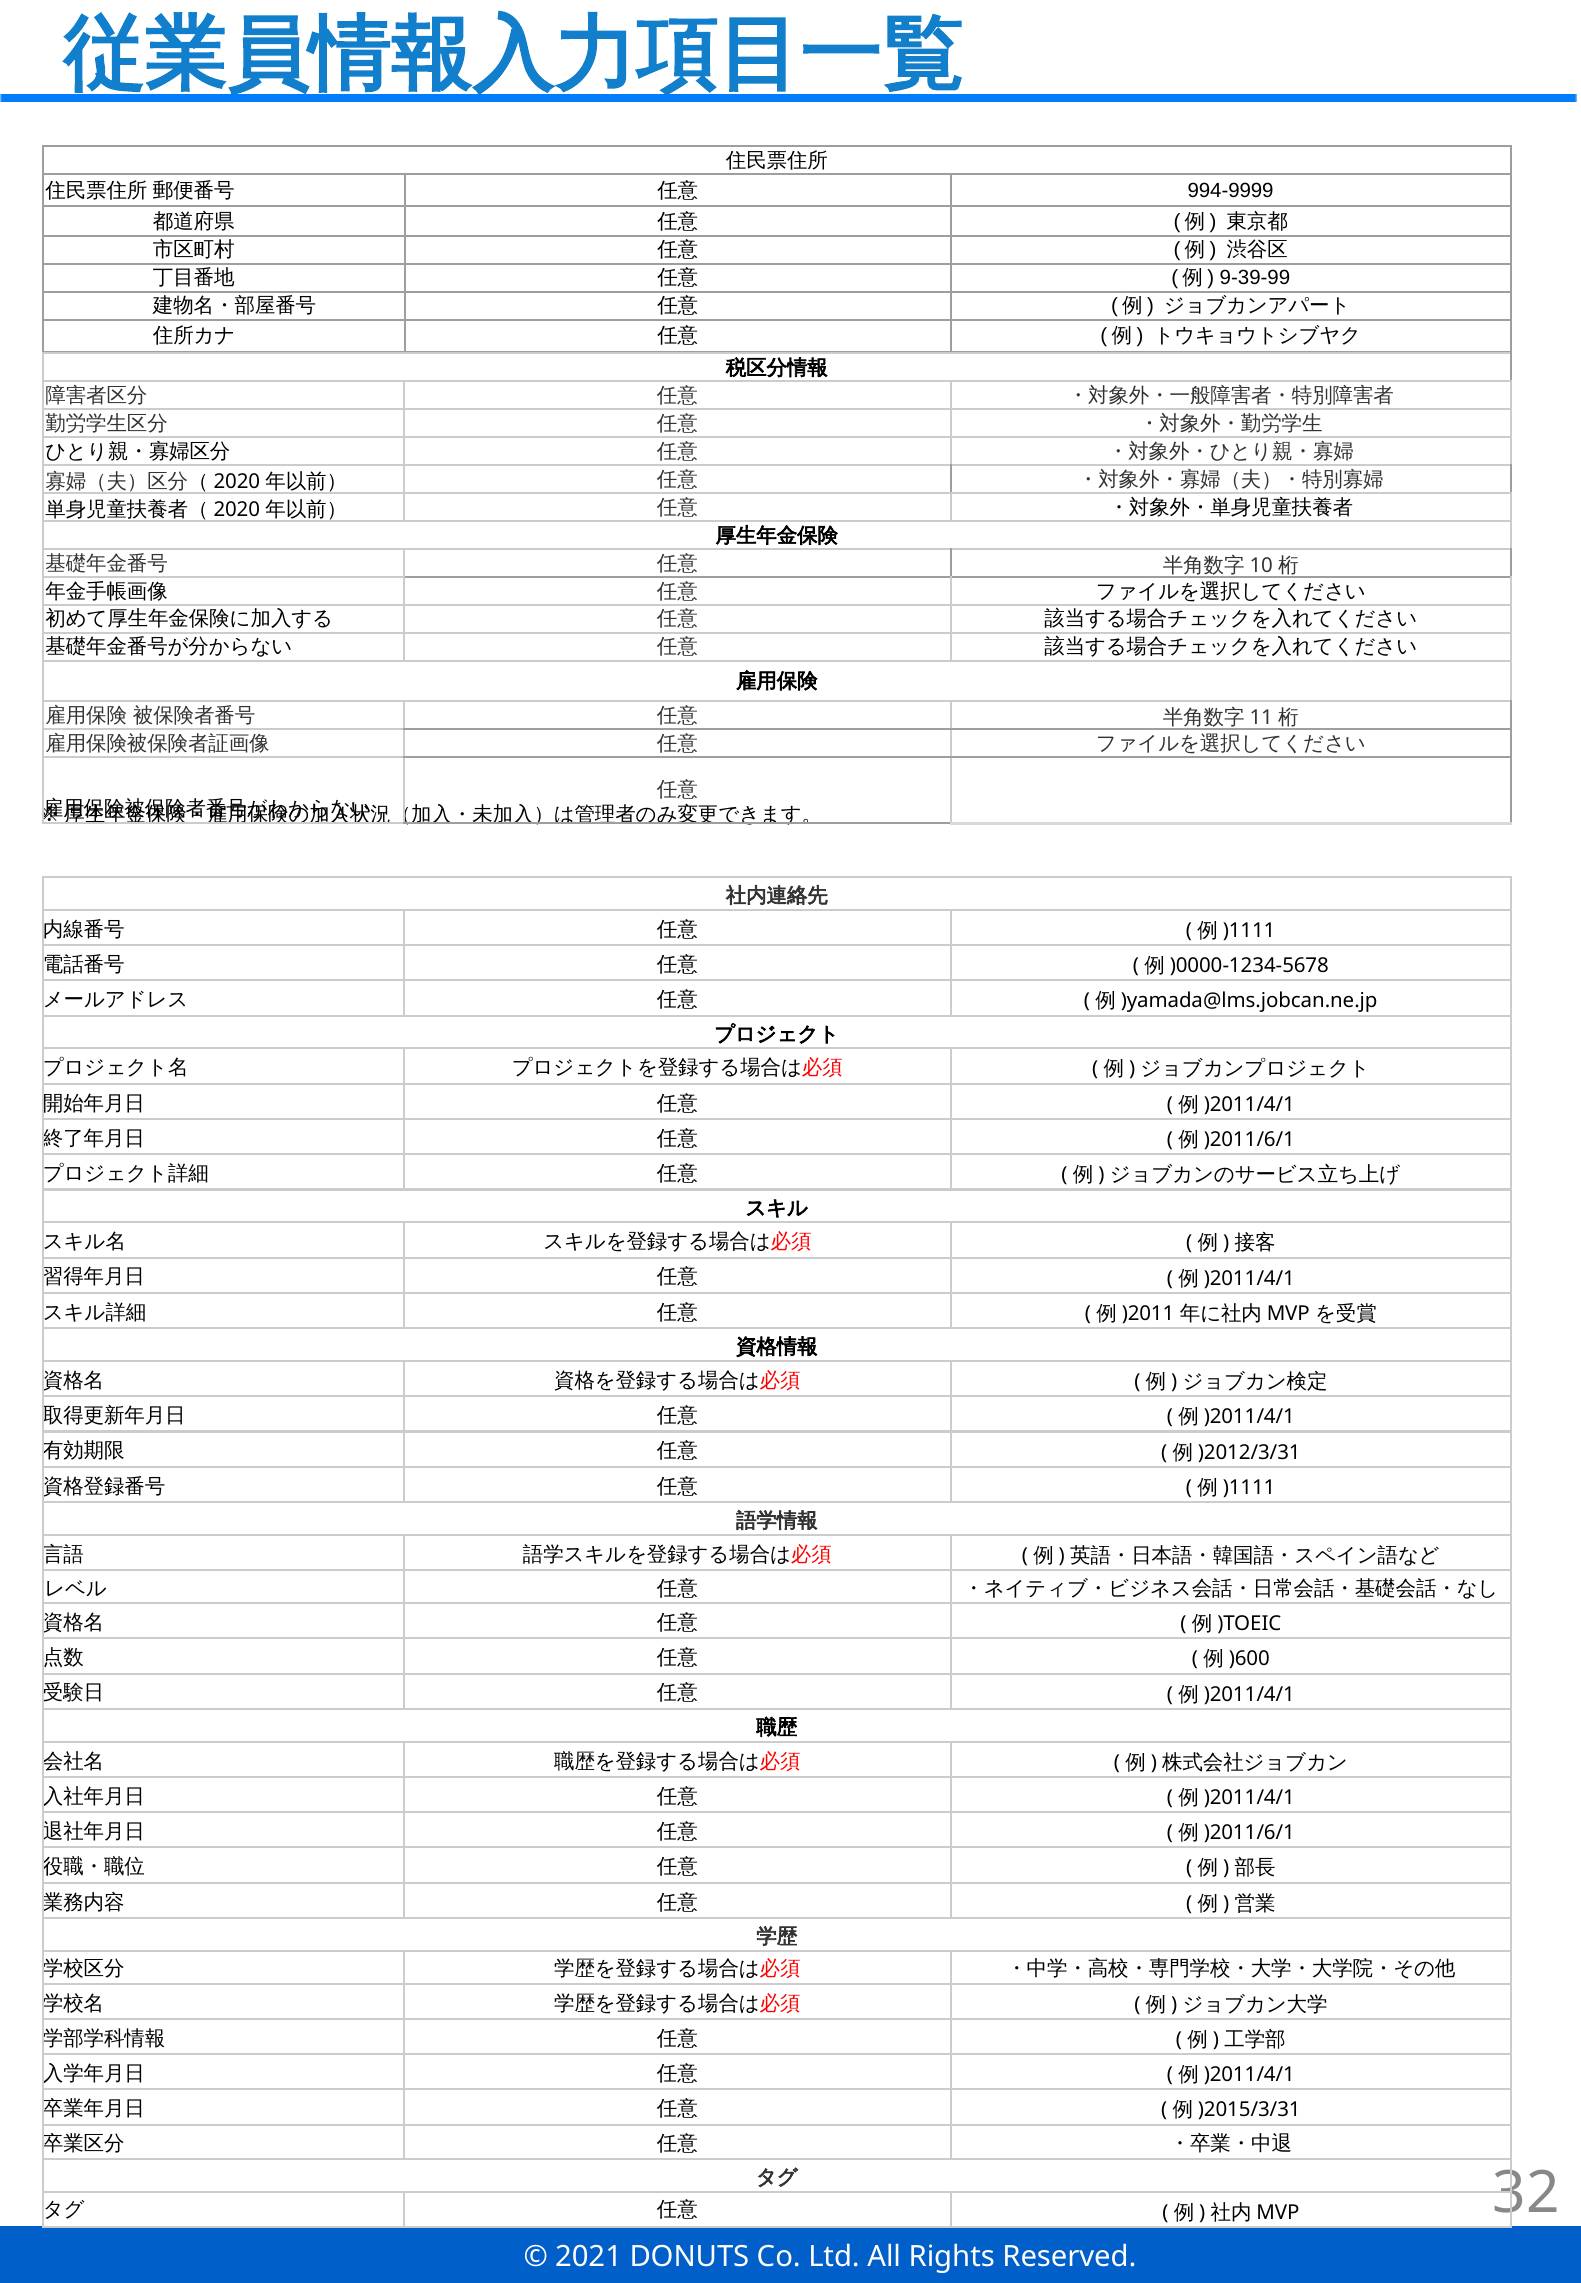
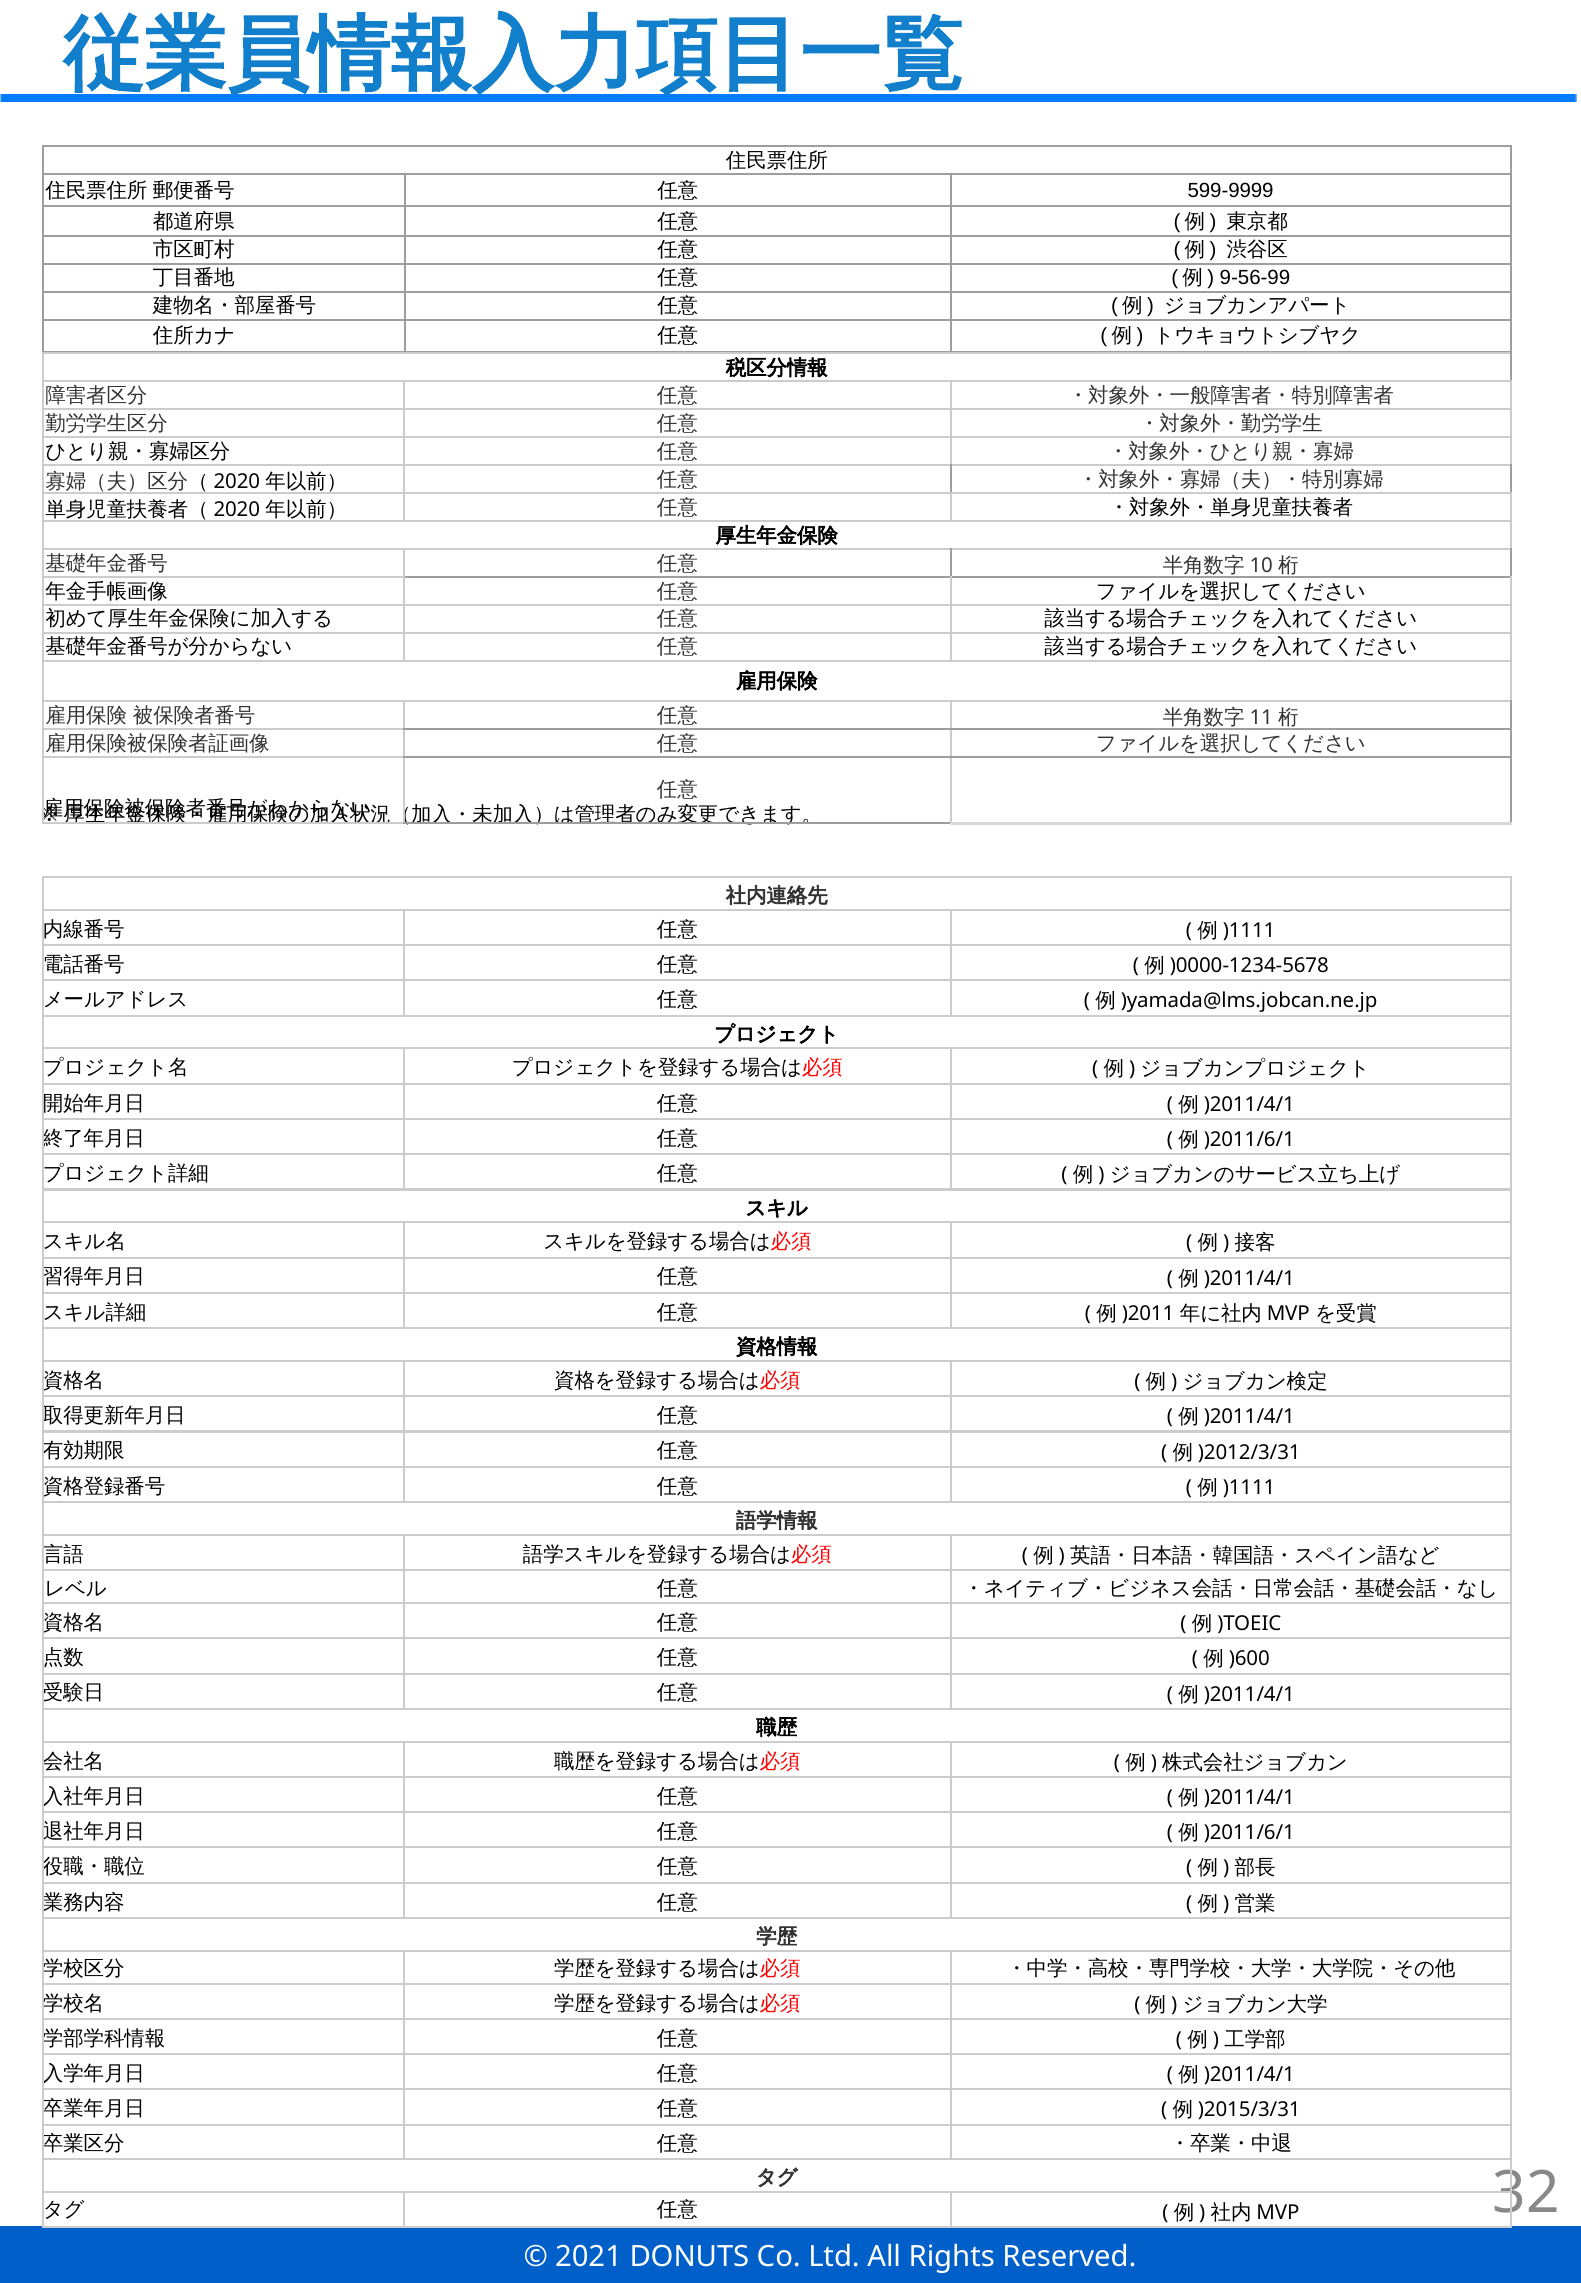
994-9999: 994-9999 -> 599-9999 (1231, 191)
9-39-99: 9-39-99 -> 9-56-99 (1255, 278)
